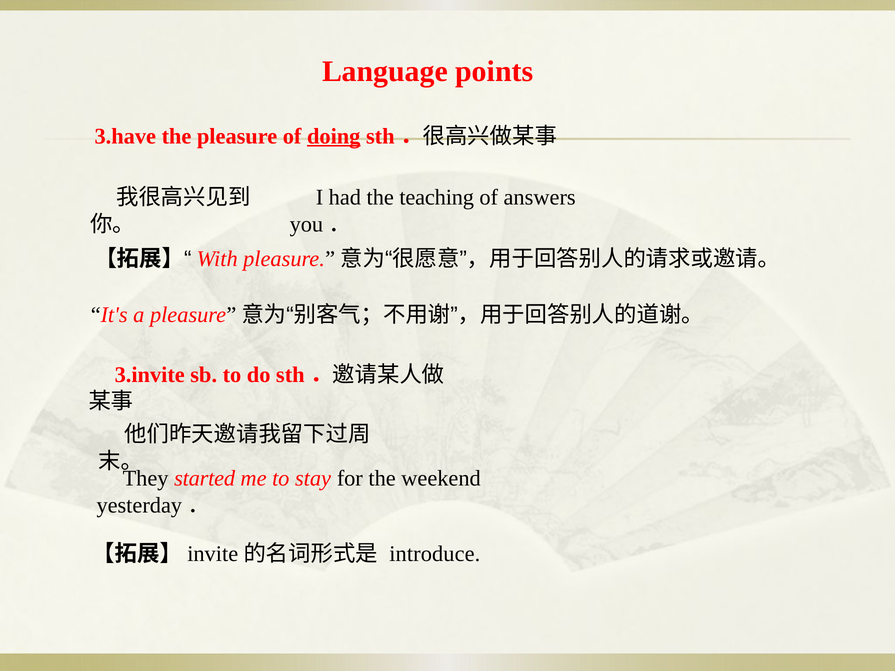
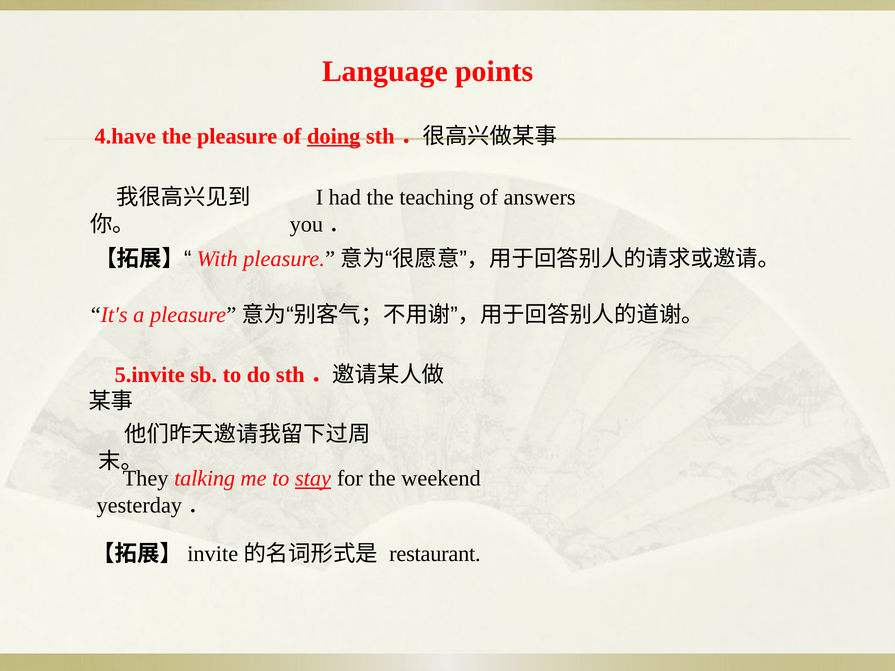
3.have: 3.have -> 4.have (125, 136)
3.invite: 3.invite -> 5.invite (150, 375)
started: started -> talking (205, 479)
stay underline: none -> present (313, 479)
introduce: introduce -> restaurant (435, 554)
